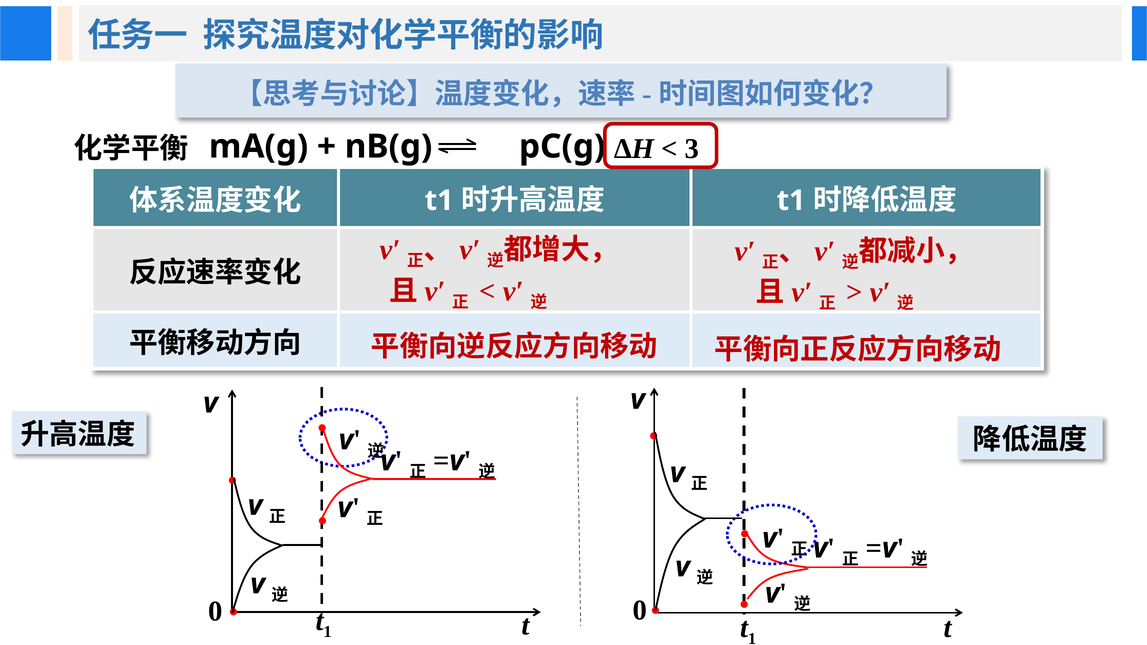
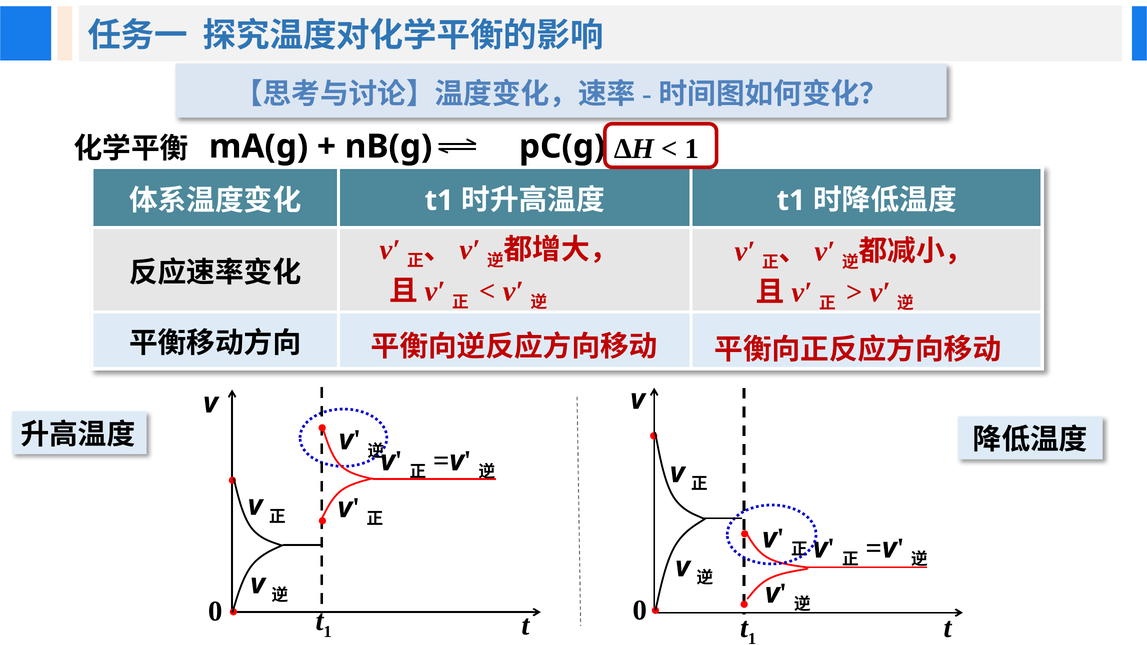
3: 3 -> 1 (692, 149)
